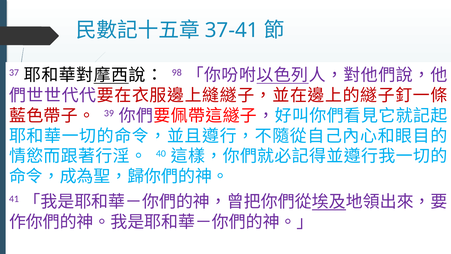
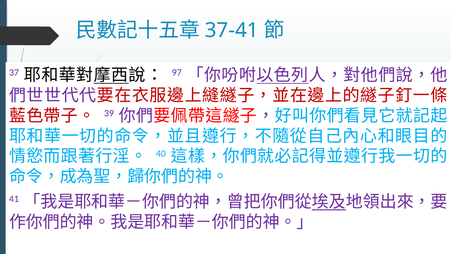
98: 98 -> 97 (177, 72)
